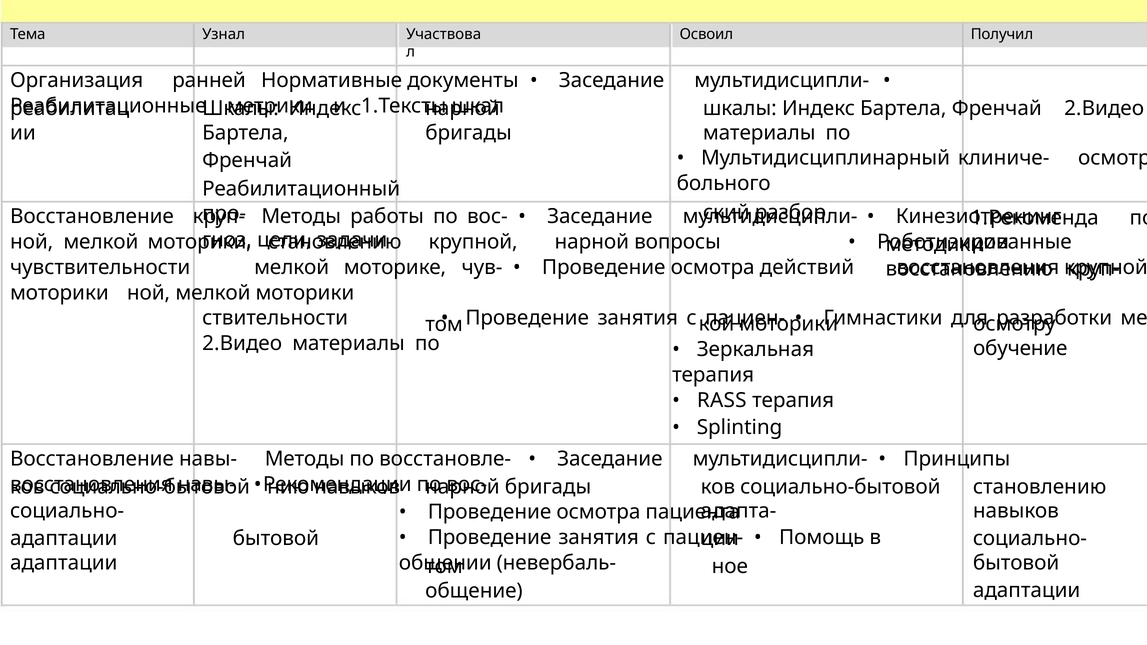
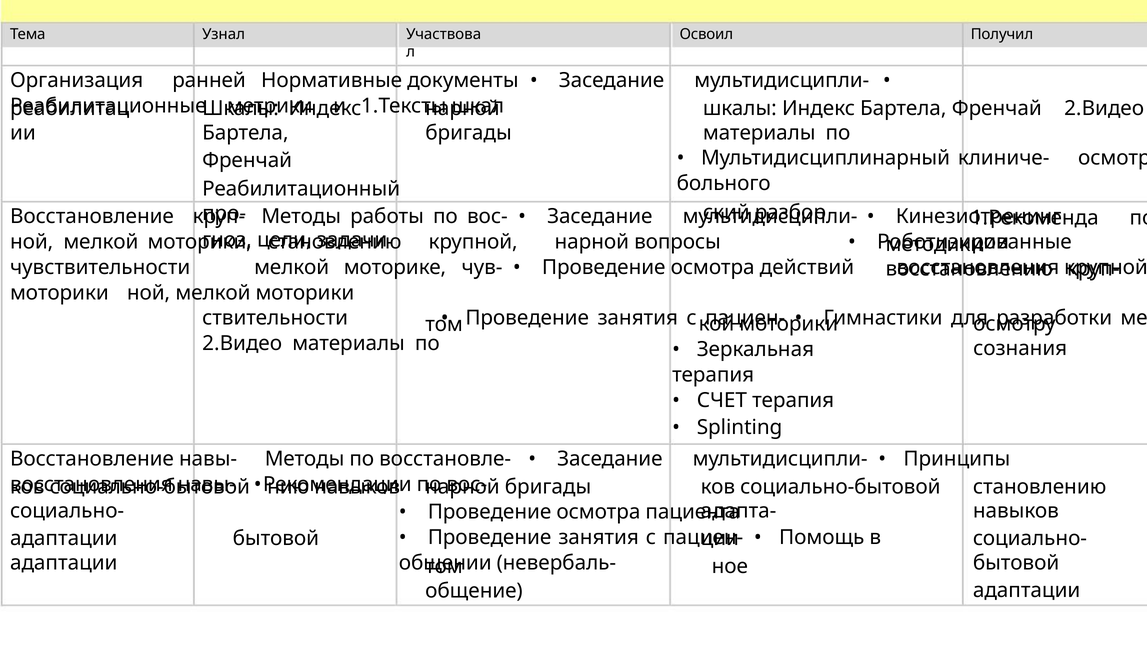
обучение: обучение -> сознания (1020, 349)
RASS: RASS -> СЧЕТ (722, 400)
